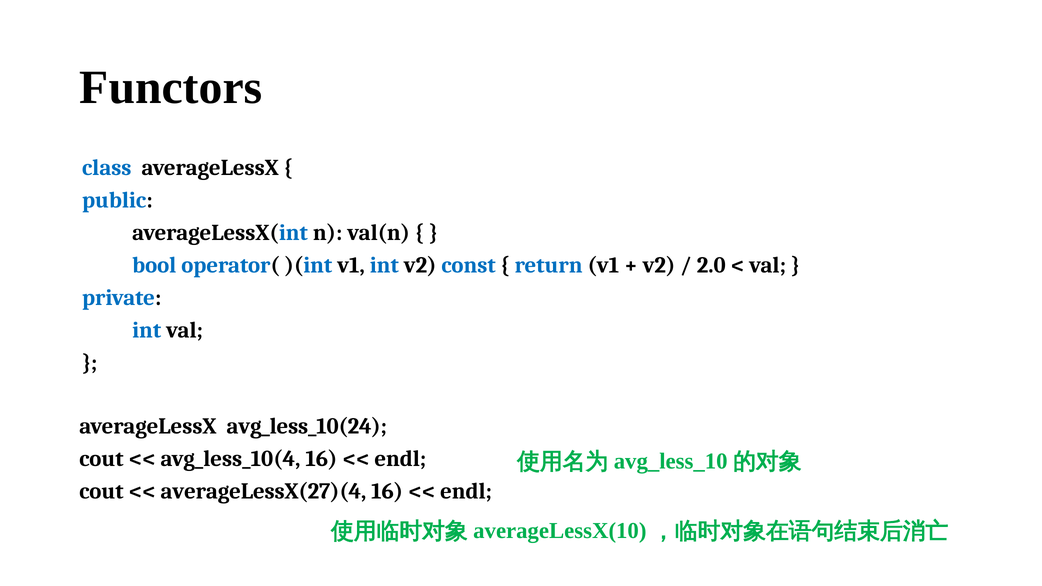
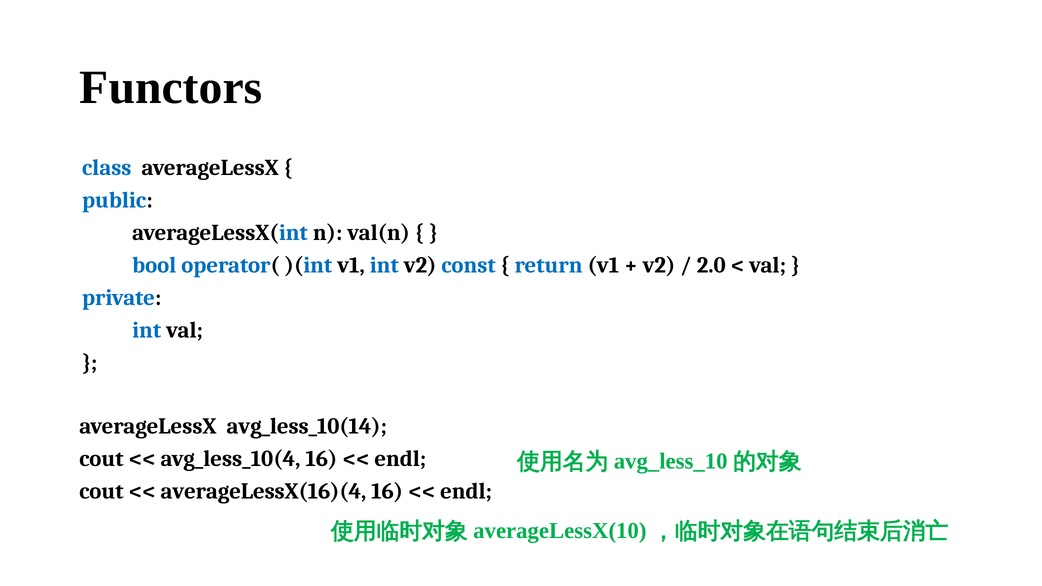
avg_less_10(24: avg_less_10(24 -> avg_less_10(14 (307, 426)
averageLessX(27)(4: averageLessX(27)(4 -> averageLessX(16)(4 (263, 491)
